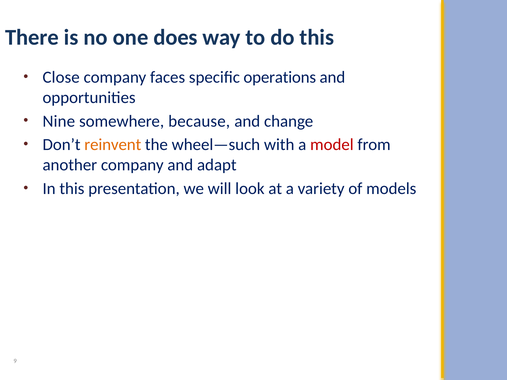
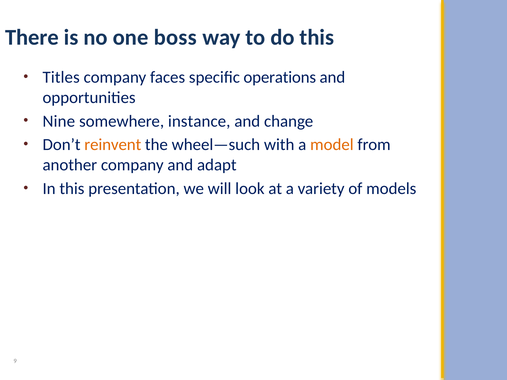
does: does -> boss (175, 37)
Close: Close -> Titles (61, 77)
because: because -> instance (199, 121)
model colour: red -> orange (332, 145)
